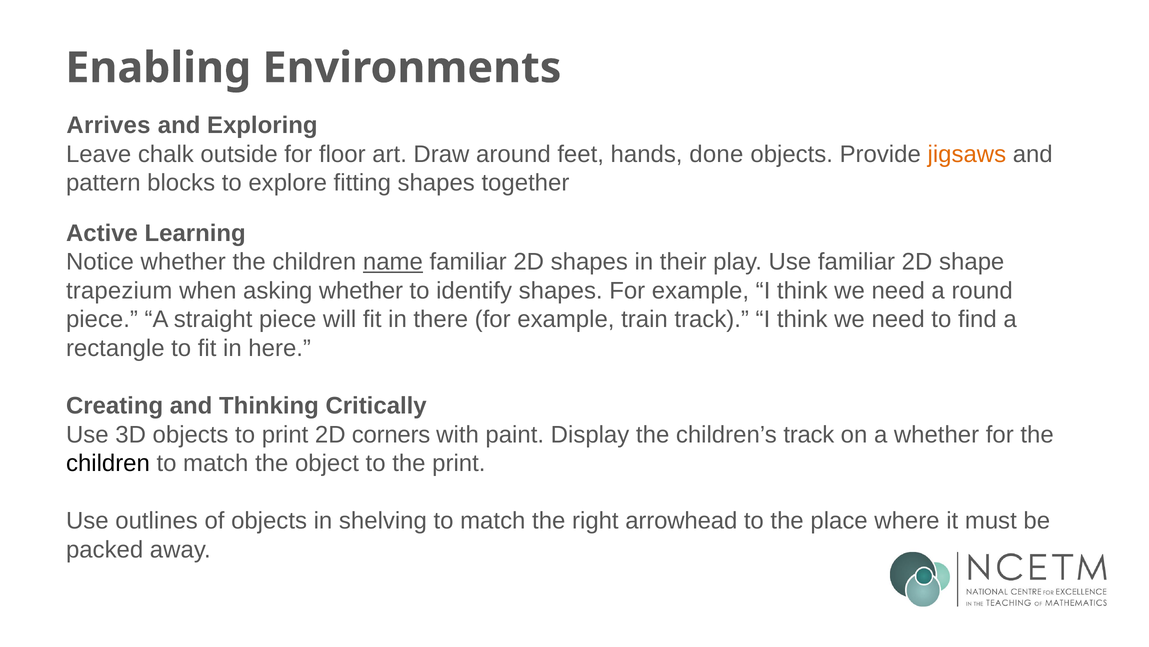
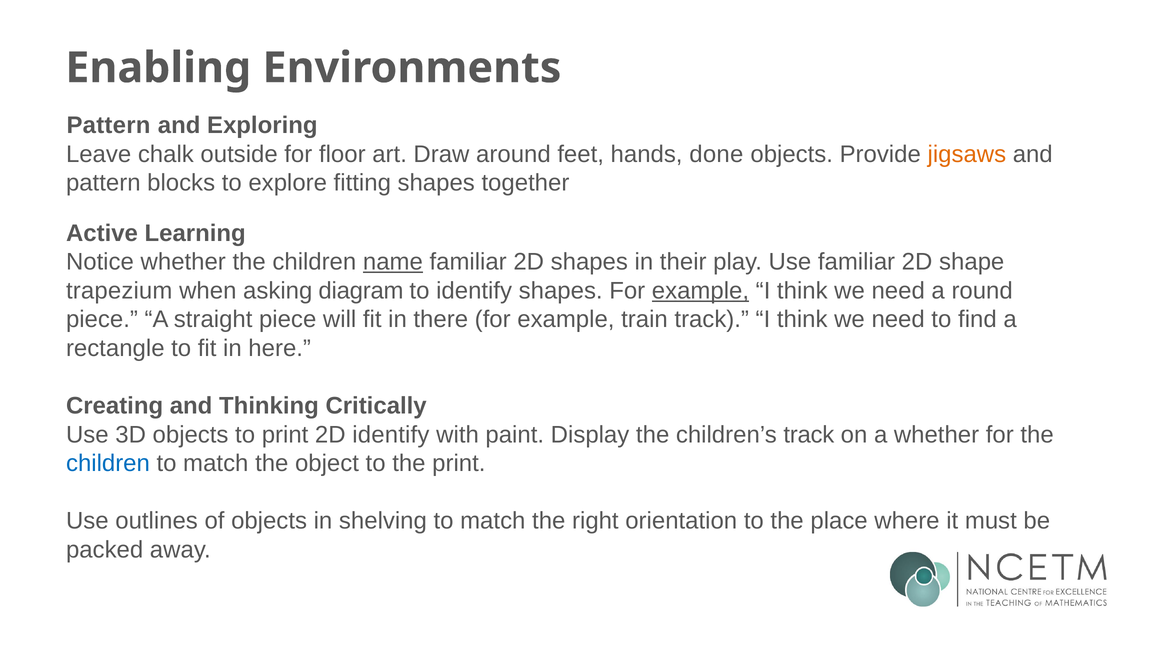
Arrives: Arrives -> Pattern (108, 125)
asking whether: whether -> diagram (361, 290)
example underline: none -> present (700, 290)
2D corners: corners -> identify (391, 434)
children colour: black -> blue (108, 463)
arrowhead: arrowhead -> orientation (681, 520)
